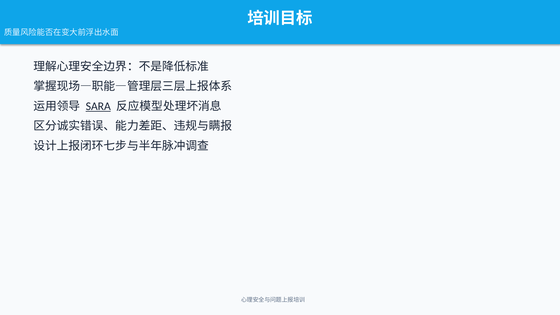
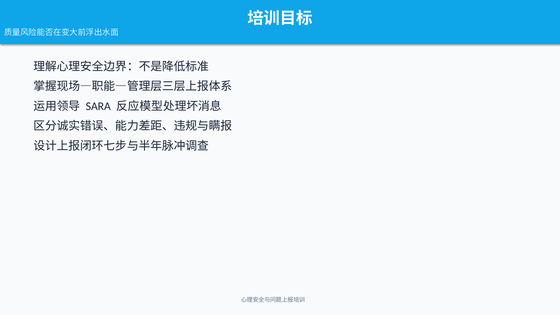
SARA underline: present -> none (98, 106)
